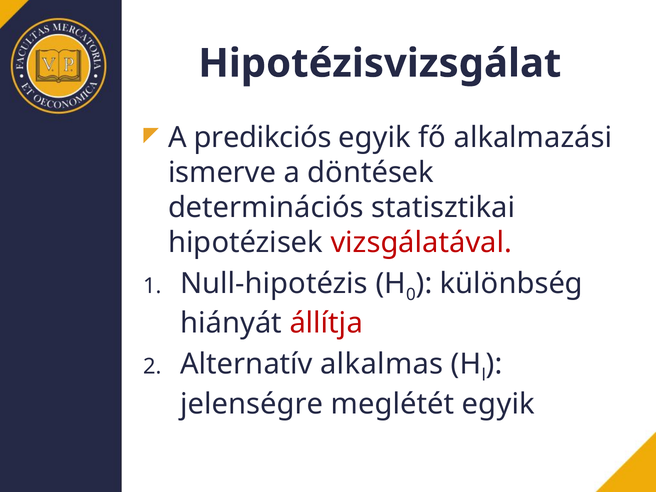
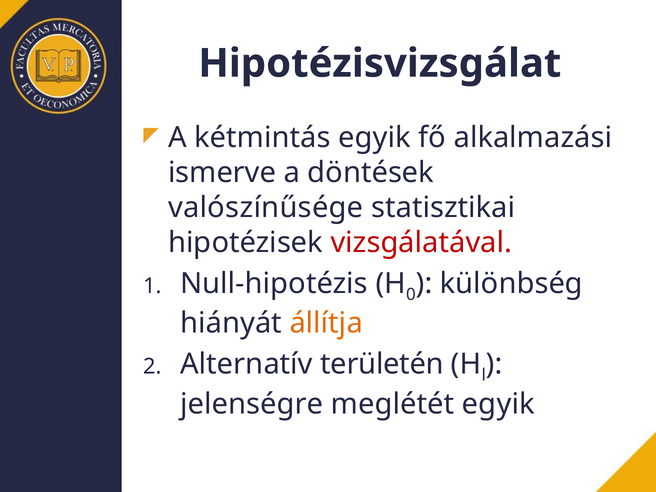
predikciós: predikciós -> kétmintás (263, 138)
determinációs: determinációs -> valószínűsége (266, 208)
állítja colour: red -> orange (326, 323)
alkalmas: alkalmas -> területén (382, 364)
